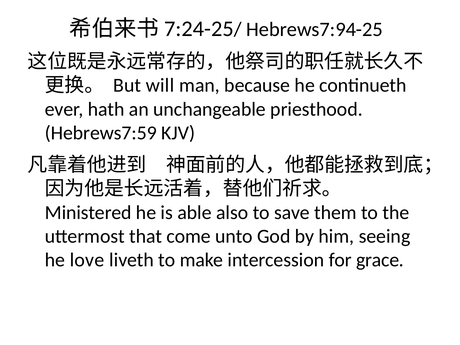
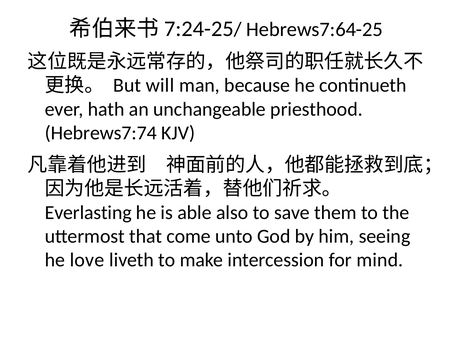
Hebrews7:94-25: Hebrews7:94-25 -> Hebrews7:64-25 (315, 29)
Hebrews7:59: Hebrews7:59 -> Hebrews7:74 (101, 133)
Ministered: Ministered -> Everlasting (88, 213)
grace: grace -> mind (380, 260)
